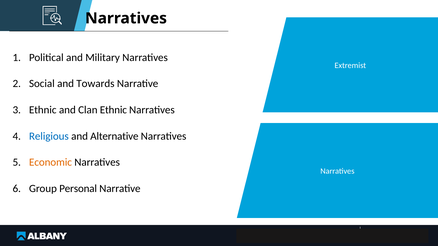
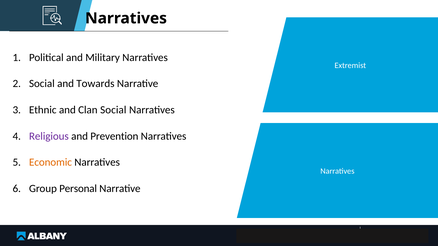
Clan Ethnic: Ethnic -> Social (113, 110)
Religious colour: blue -> purple (49, 136)
Alternative: Alternative -> Prevention (114, 136)
